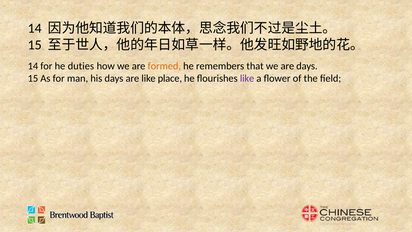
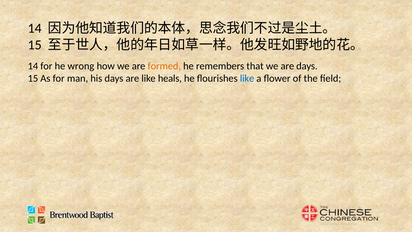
duties: duties -> wrong (81, 66)
place: place -> heals (170, 78)
like colour: purple -> blue (247, 78)
